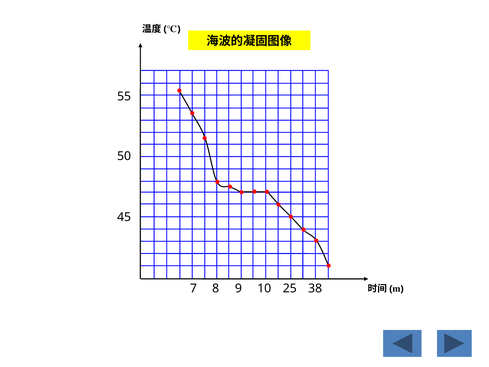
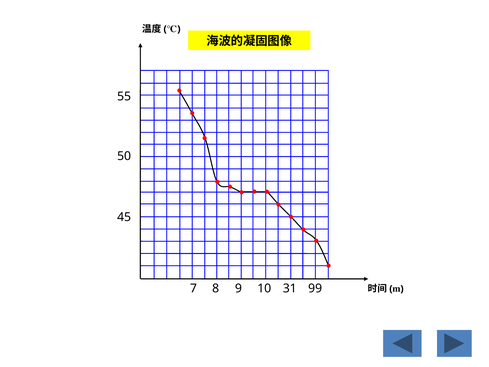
25: 25 -> 31 (290, 288)
38: 38 -> 99 (315, 288)
